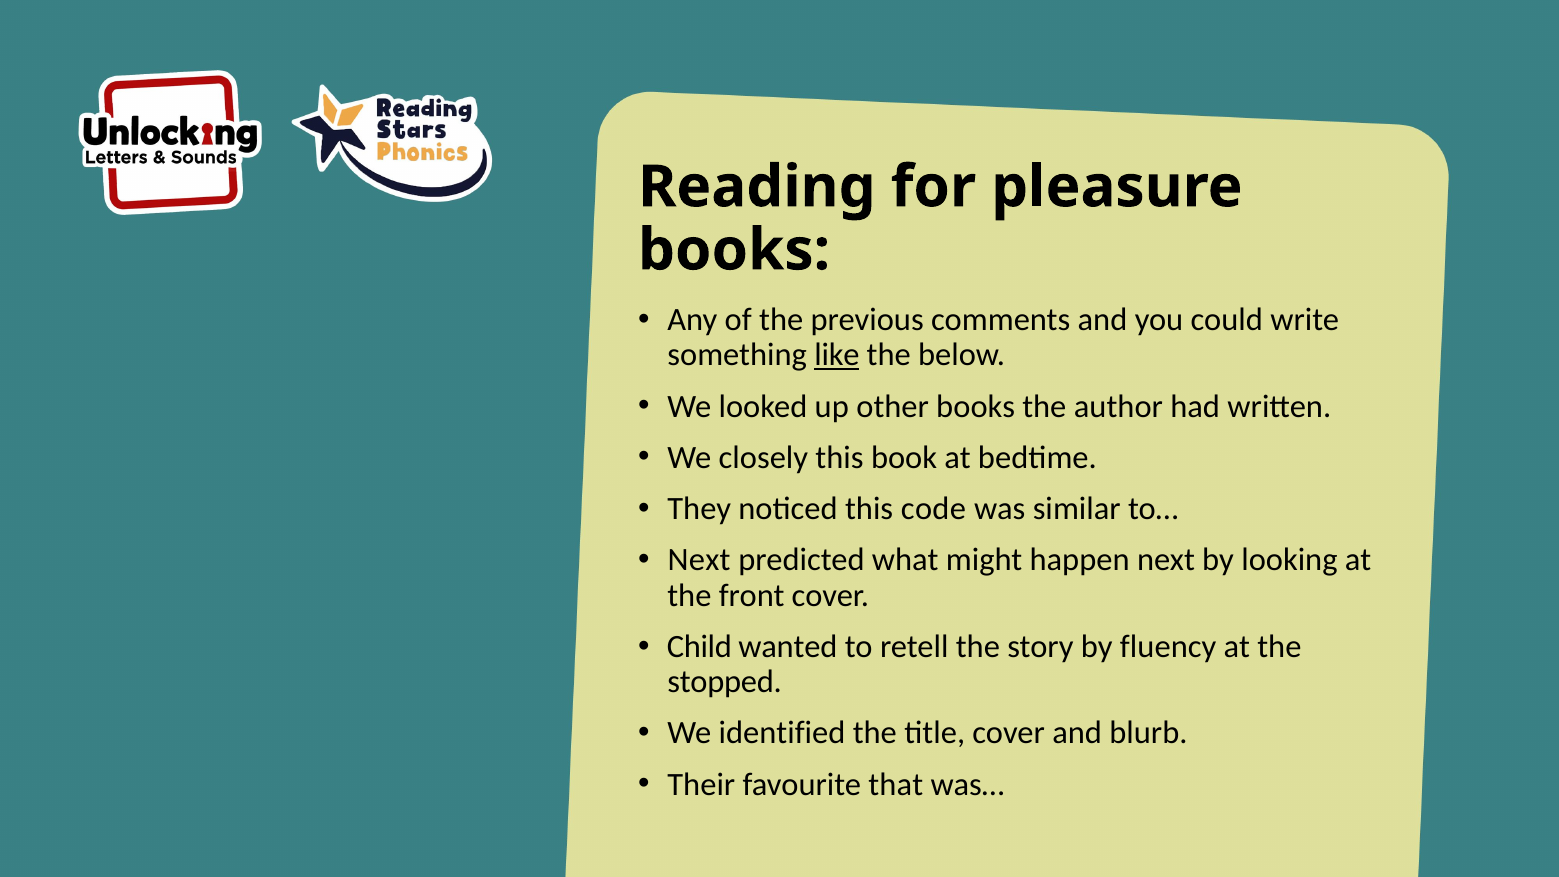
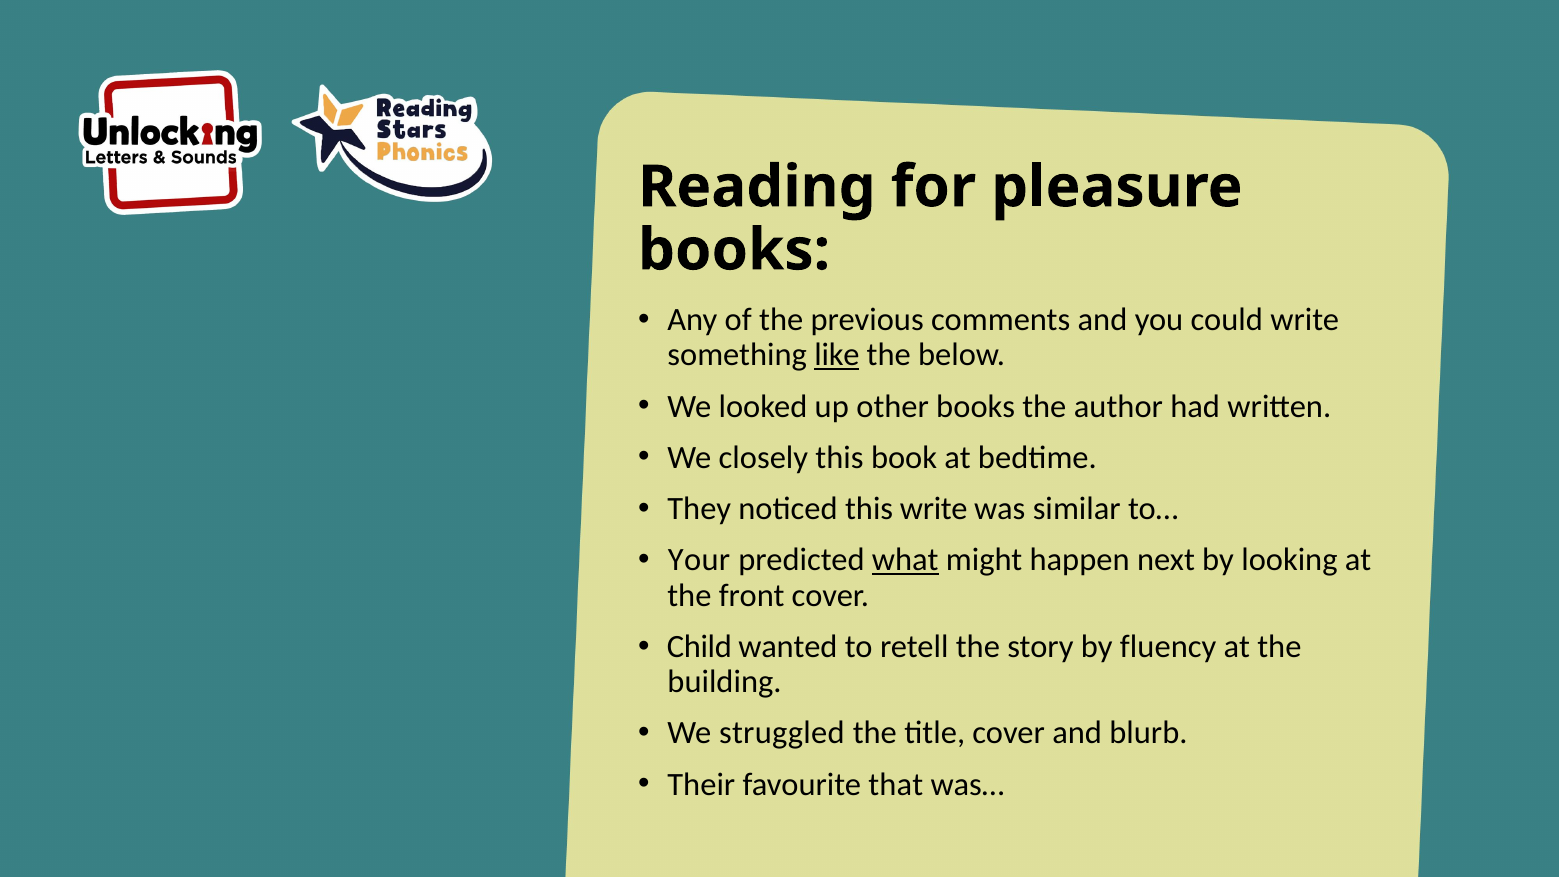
this code: code -> write (934, 509)
Next: Next -> Your (699, 560)
what underline: none -> present (905, 560)
stopped: stopped -> building (725, 682)
identified: identified -> struggled (782, 733)
